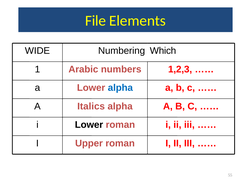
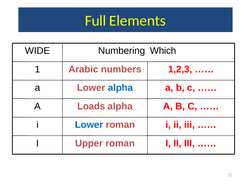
File: File -> Full (95, 21)
Italics: Italics -> Loads (91, 106)
Lower colour: black -> blue (89, 125)
